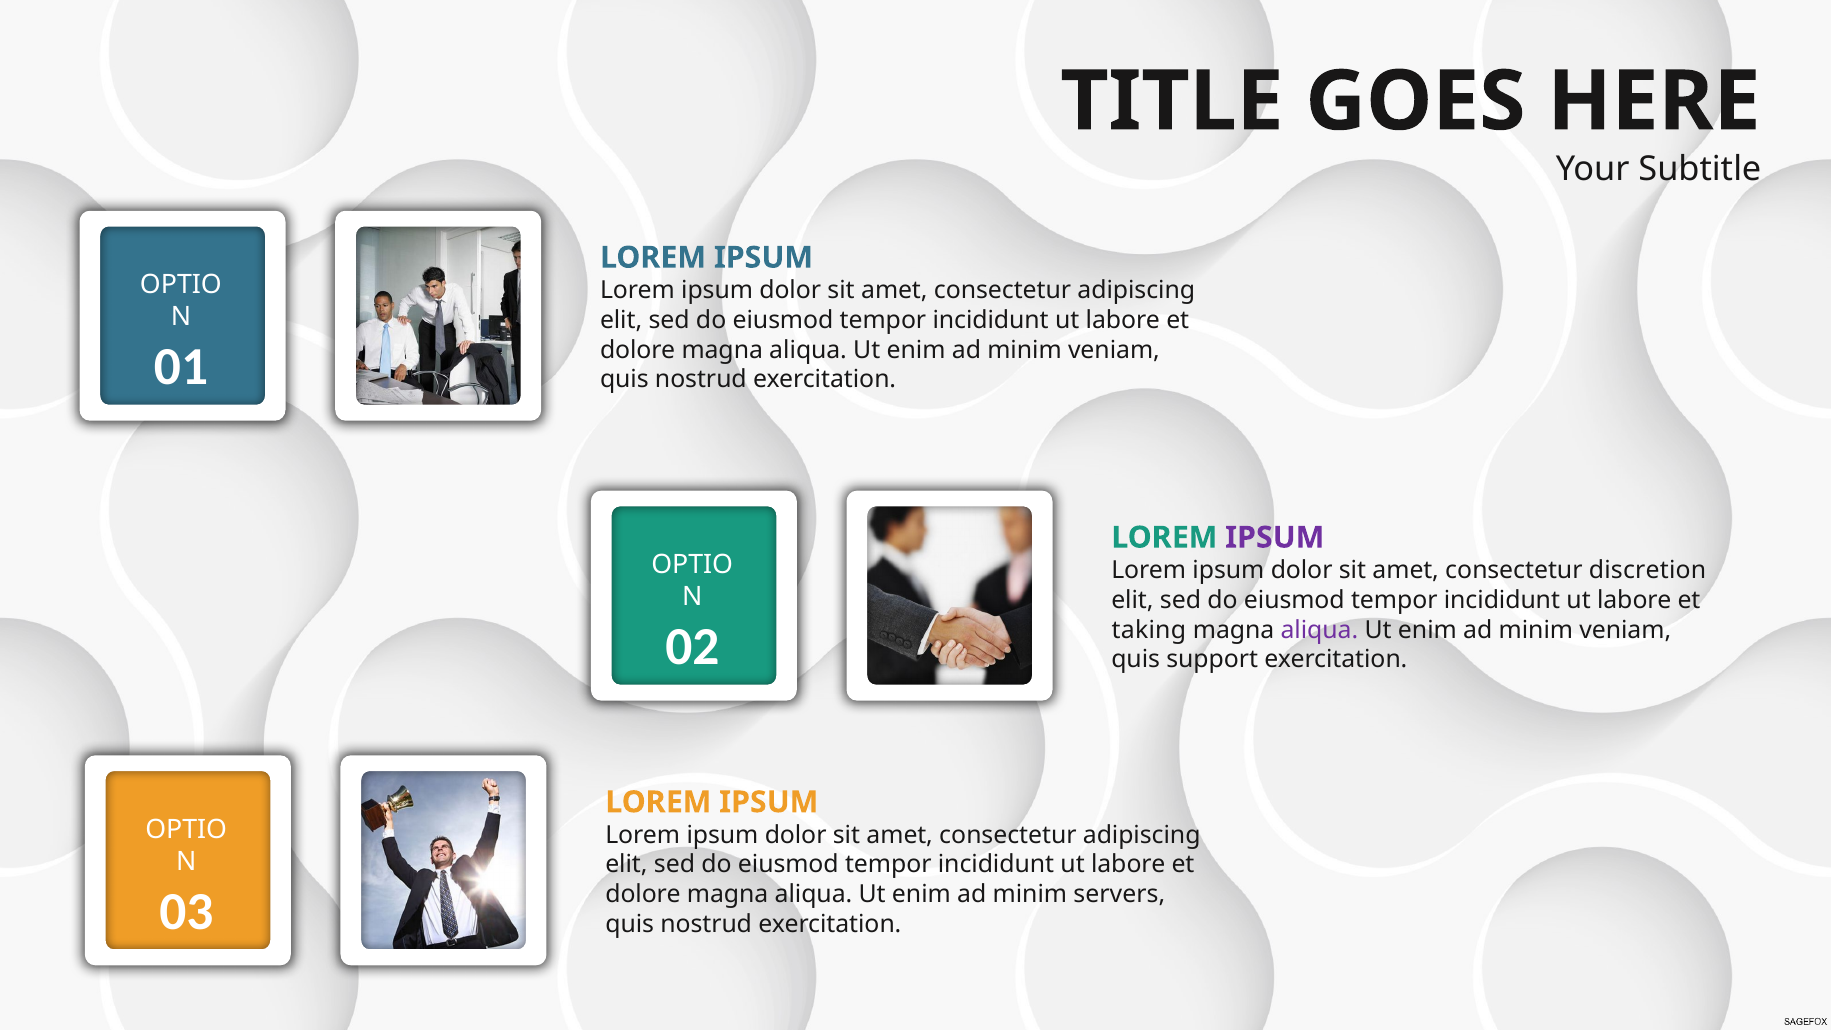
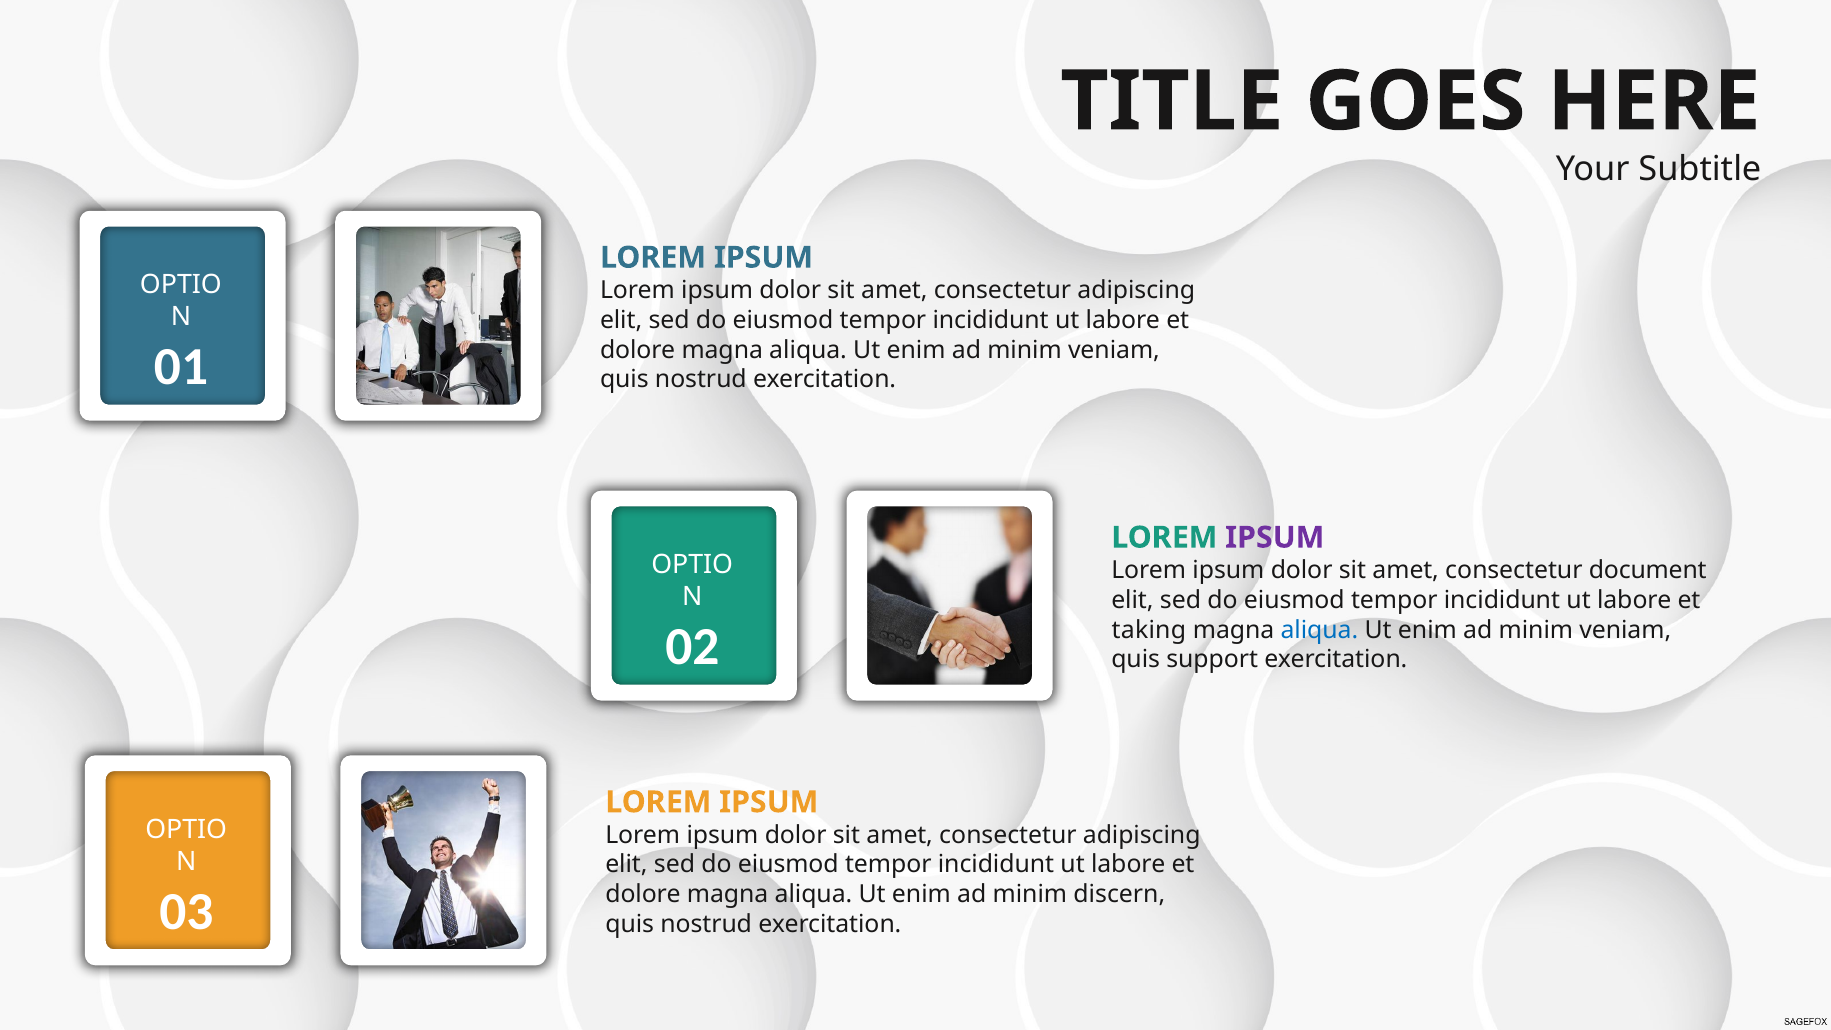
discretion: discretion -> document (1648, 570)
aliqua colour: purple -> blue (1319, 630)
servers: servers -> discern (1119, 895)
